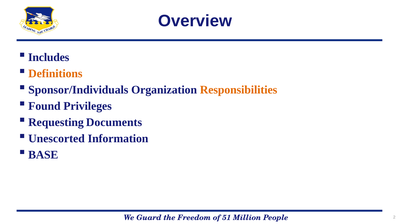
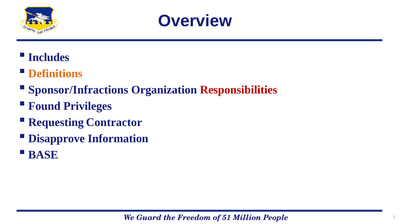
Sponsor/Individuals: Sponsor/Individuals -> Sponsor/Infractions (78, 90)
Responsibilities colour: orange -> red (239, 90)
Documents: Documents -> Contractor (114, 123)
Unescorted: Unescorted -> Disapprove (57, 139)
